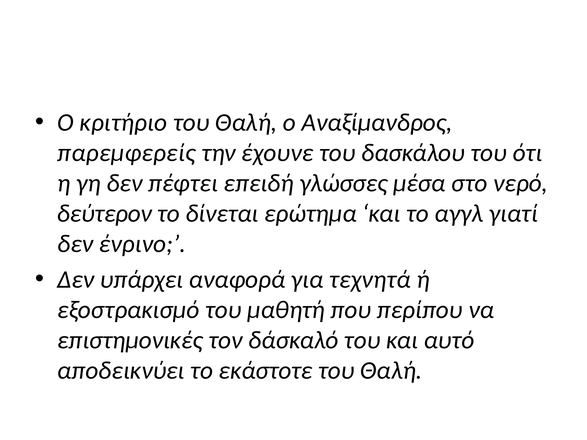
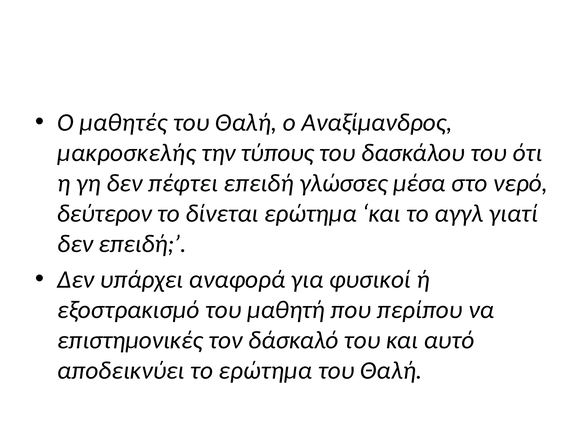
κριτήριο: κριτήριο -> μαθητές (123, 123)
παρεμφερείς: παρεμφερείς -> μακροσκελής (126, 153)
έχουνε: έχουνε -> τύπους (277, 153)
δεν ένρινο: ένρινο -> επειδή (143, 244)
τεχνητά: τεχνητά -> φυσικοί (370, 280)
το εκάστοτε: εκάστοτε -> ερώτημα (265, 371)
